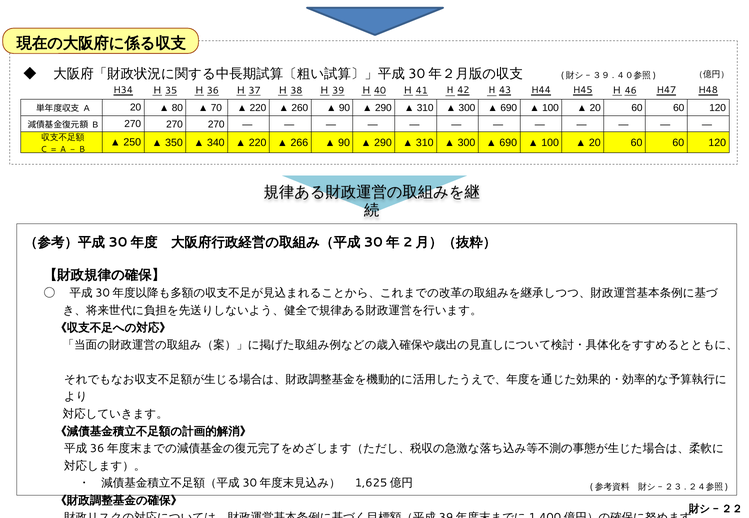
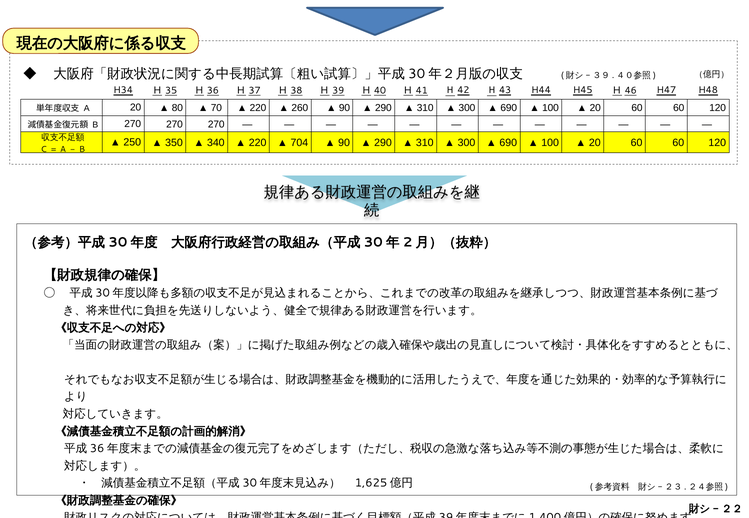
266: 266 -> 704 (299, 143)
